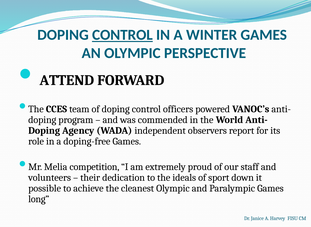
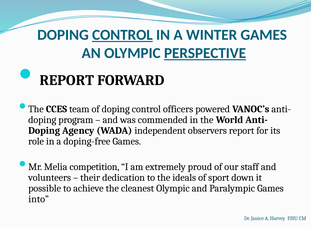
PERSPECTIVE underline: none -> present (205, 53)
ATTEND: ATTEND -> REPORT (67, 80)
long: long -> into (39, 199)
